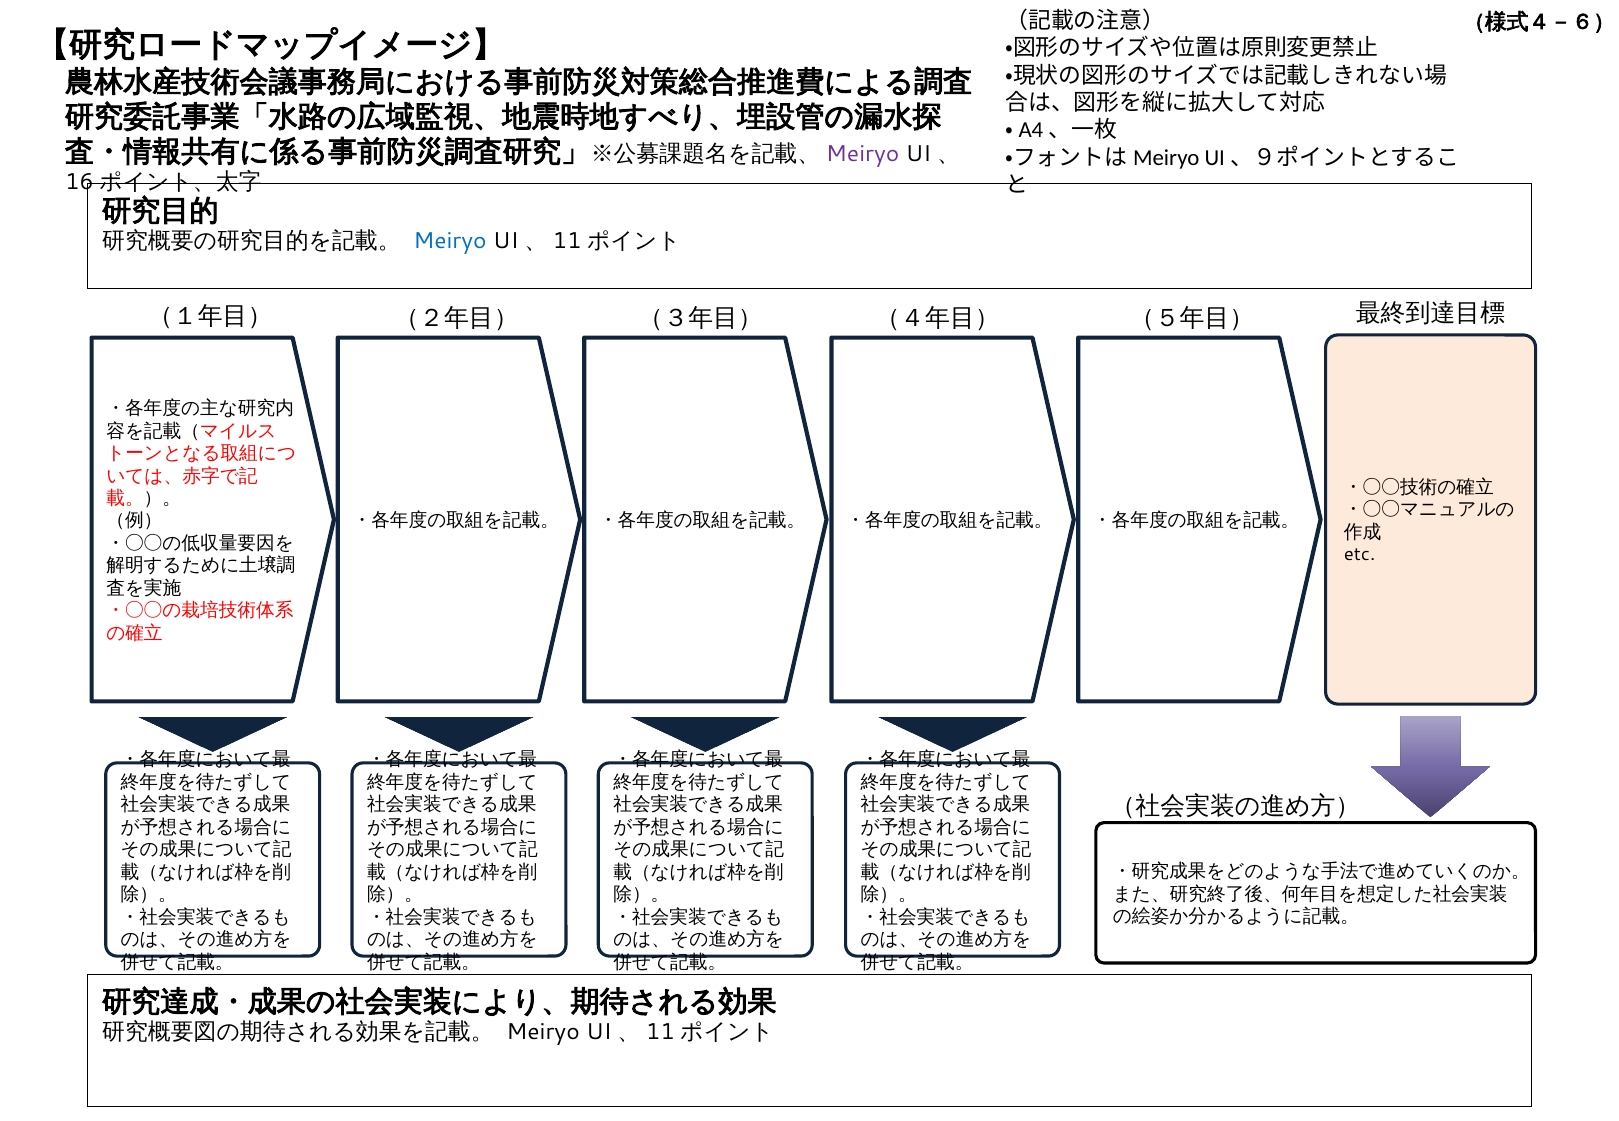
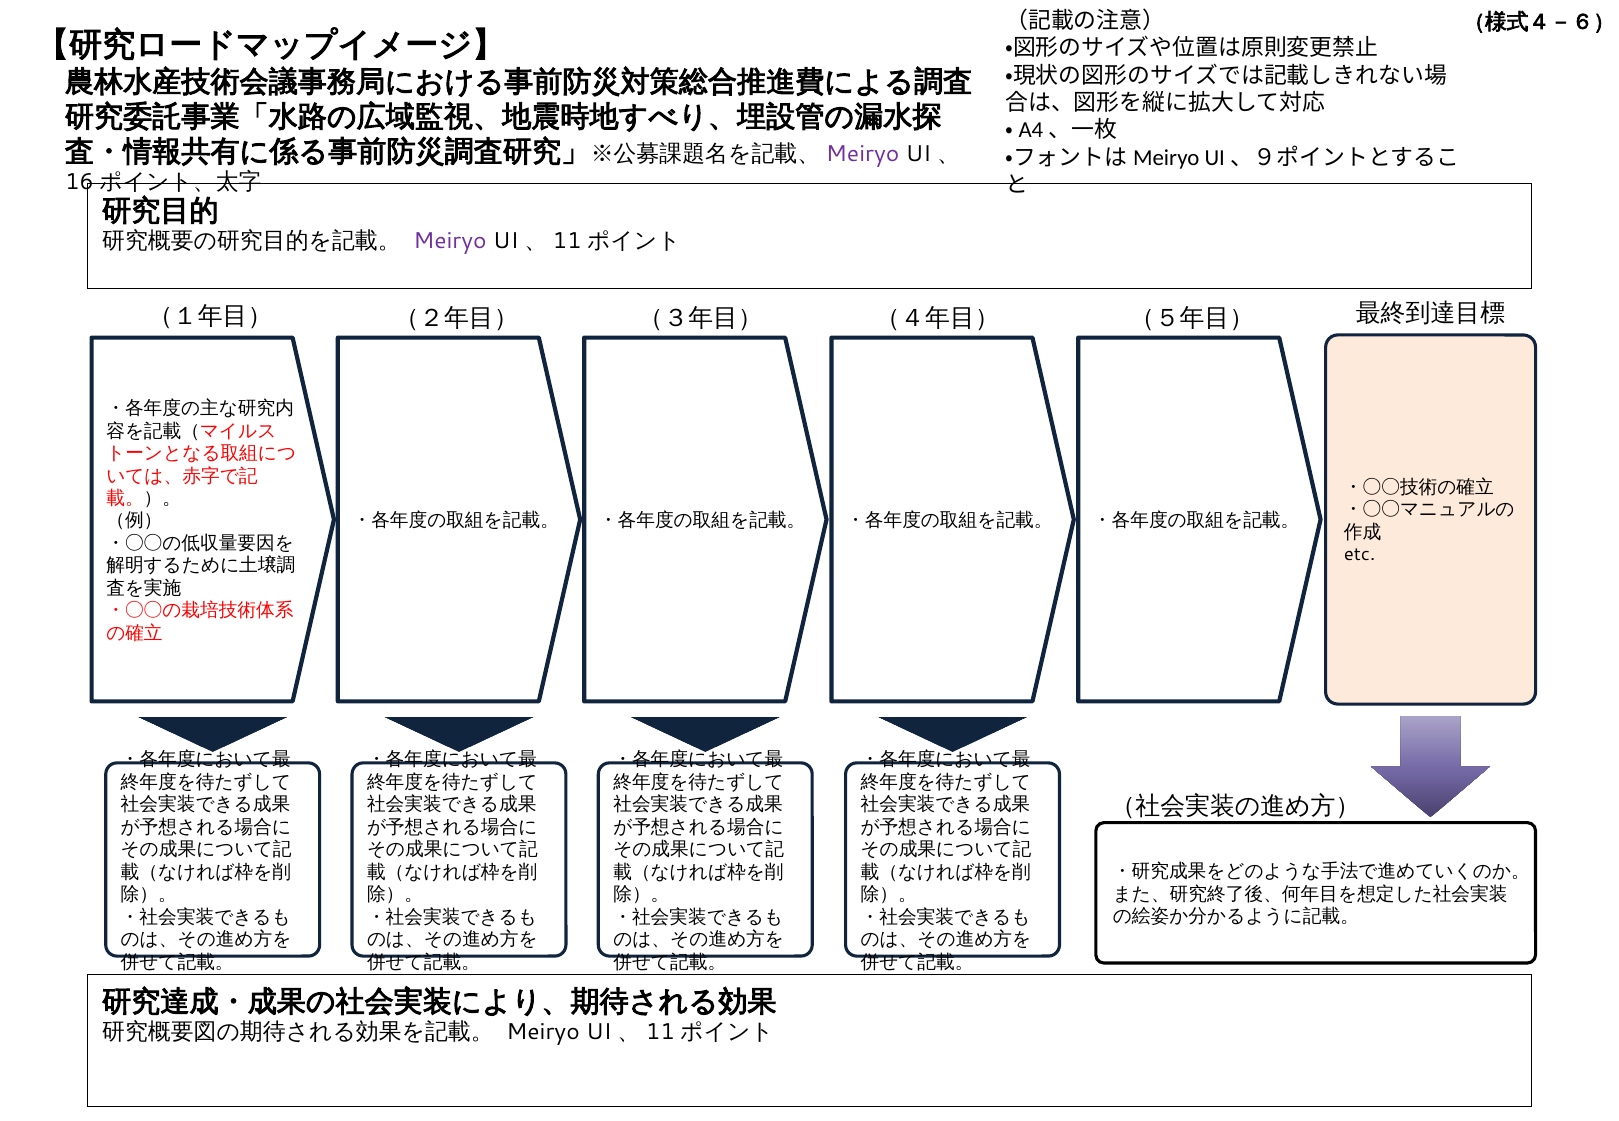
Meiryo colour: blue -> purple (450, 241)
